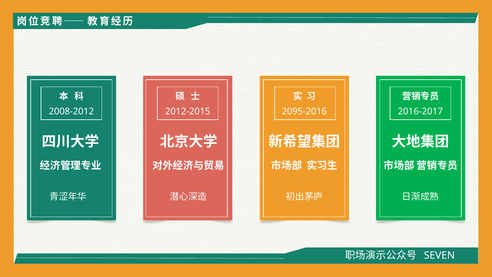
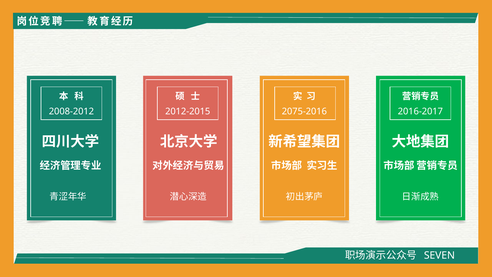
2095-2016: 2095-2016 -> 2075-2016 (304, 111)
